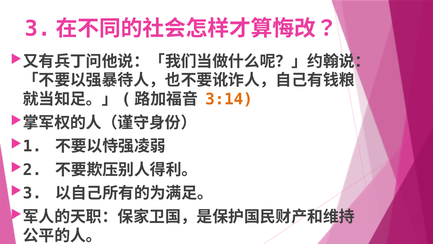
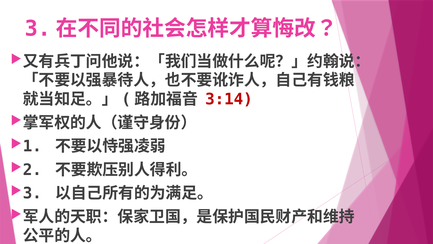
3:14 colour: orange -> red (229, 99)
